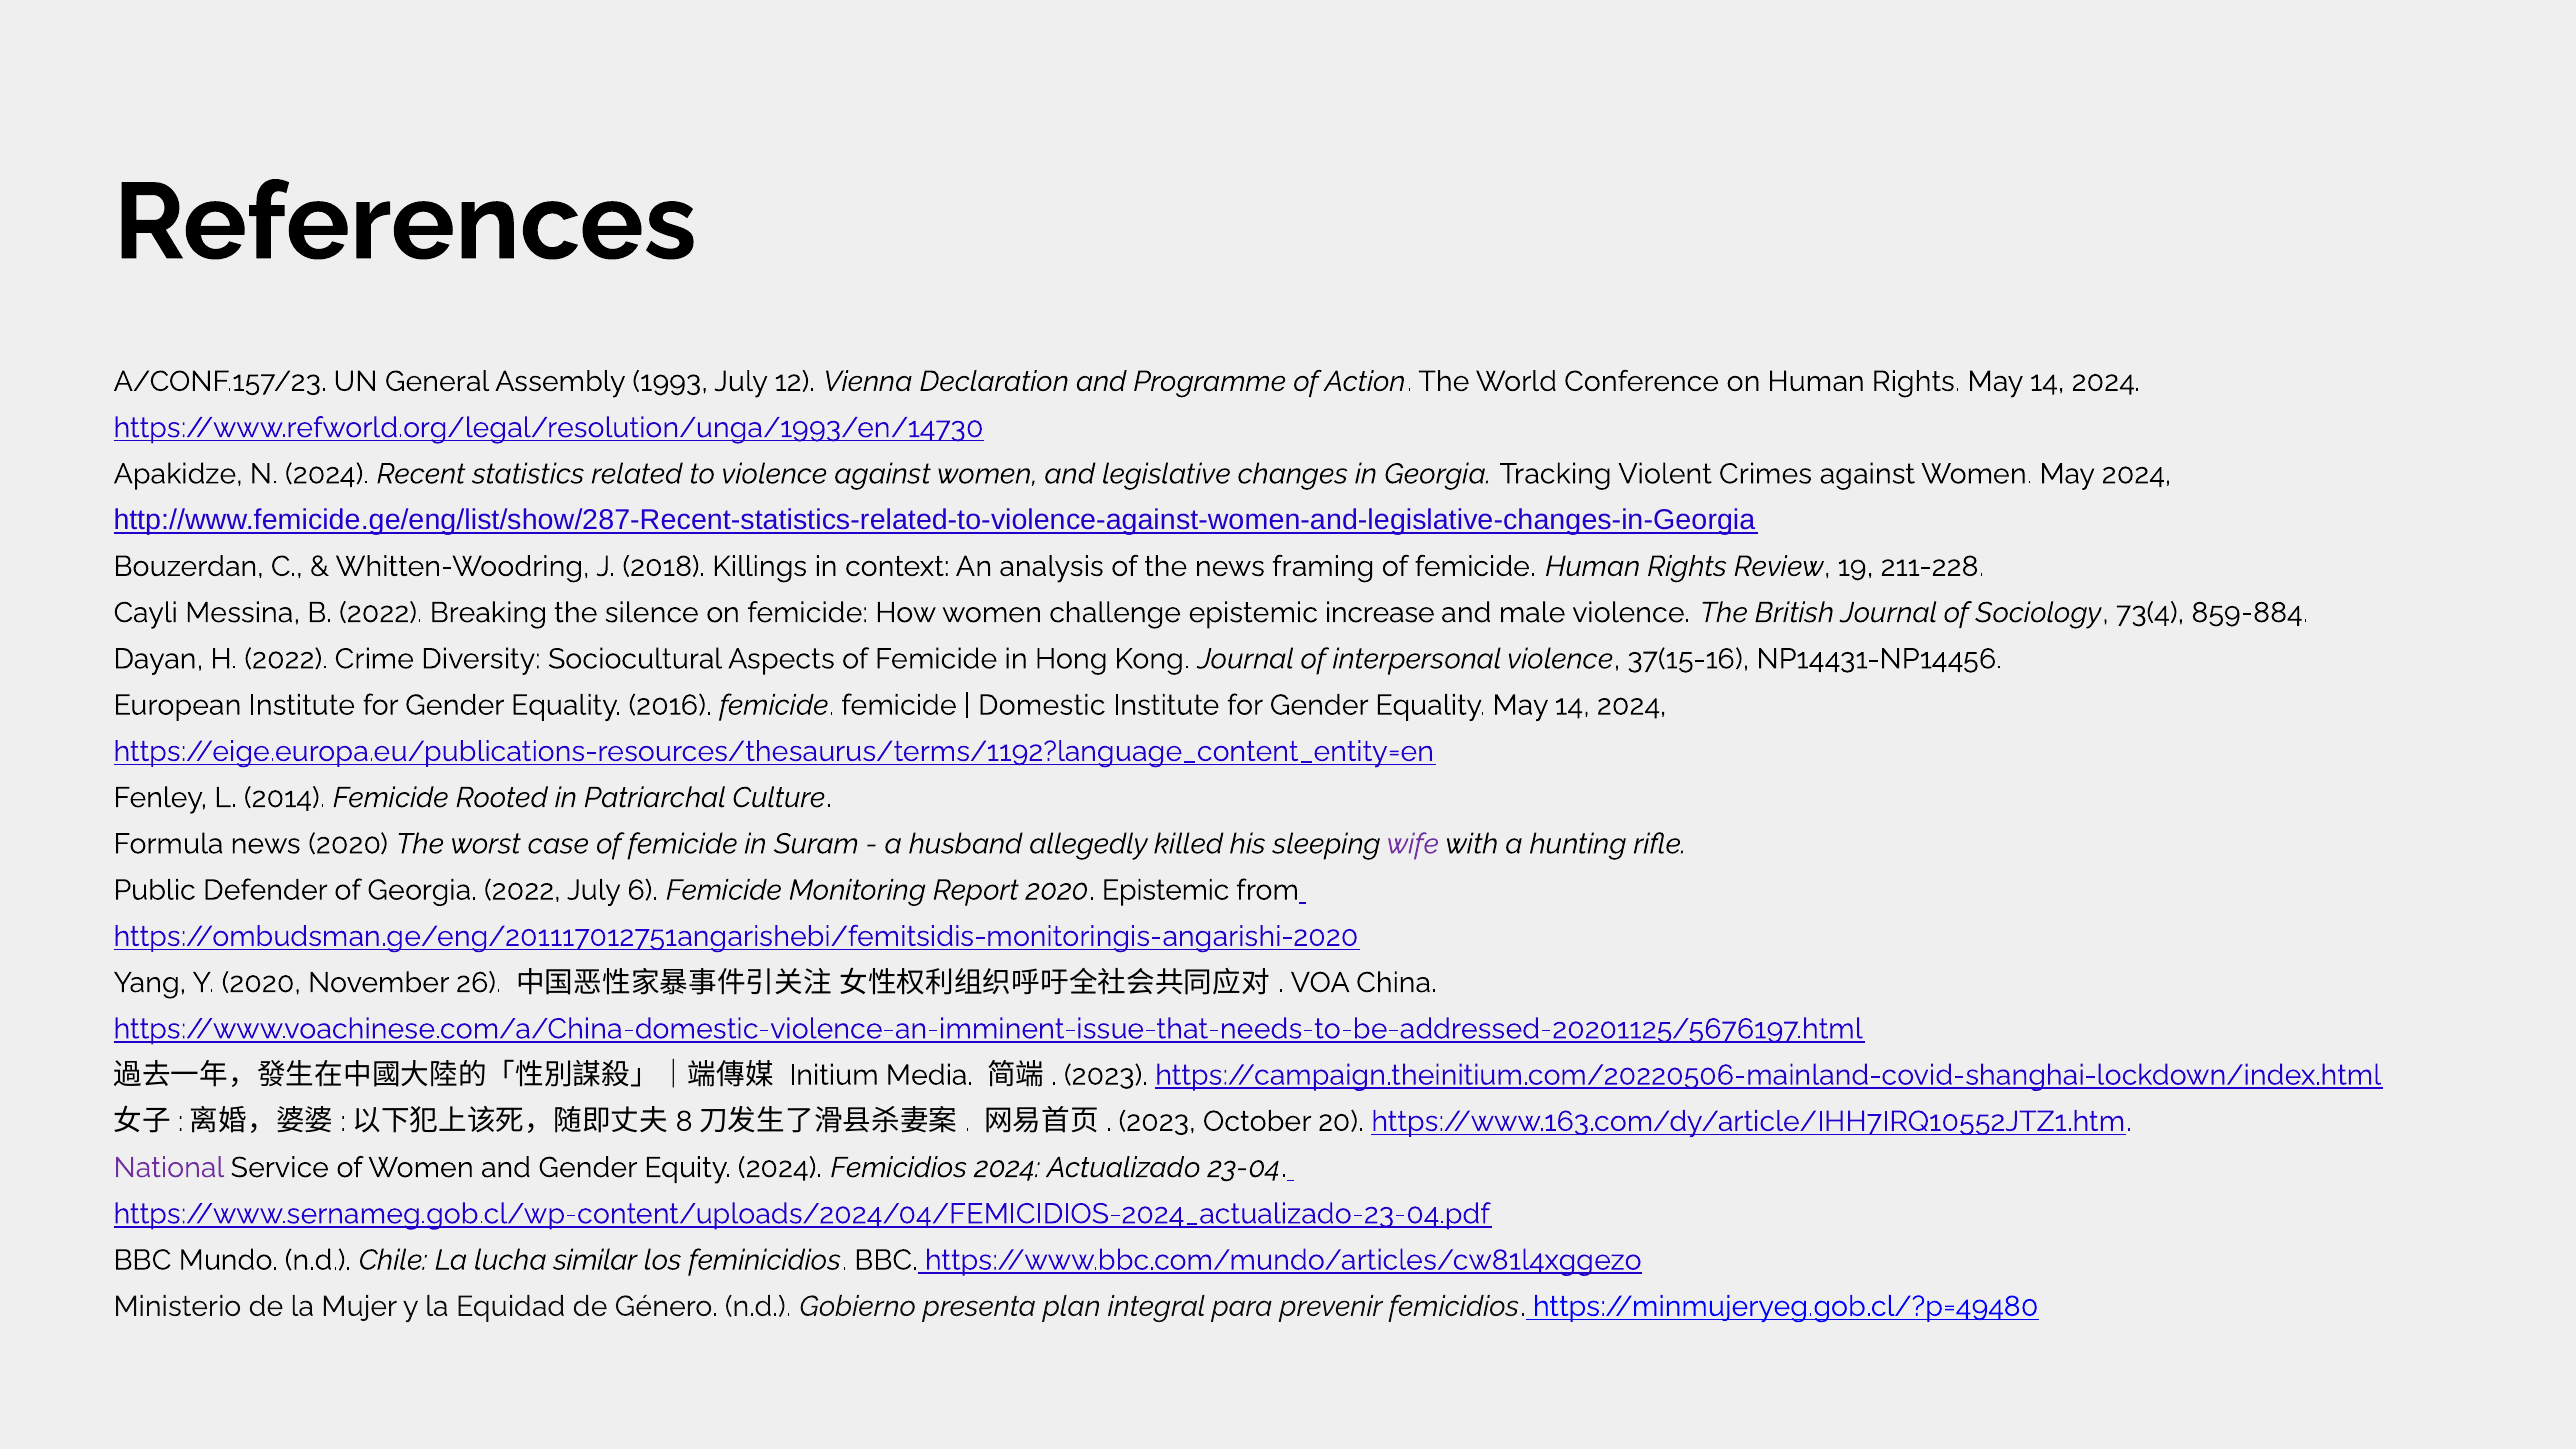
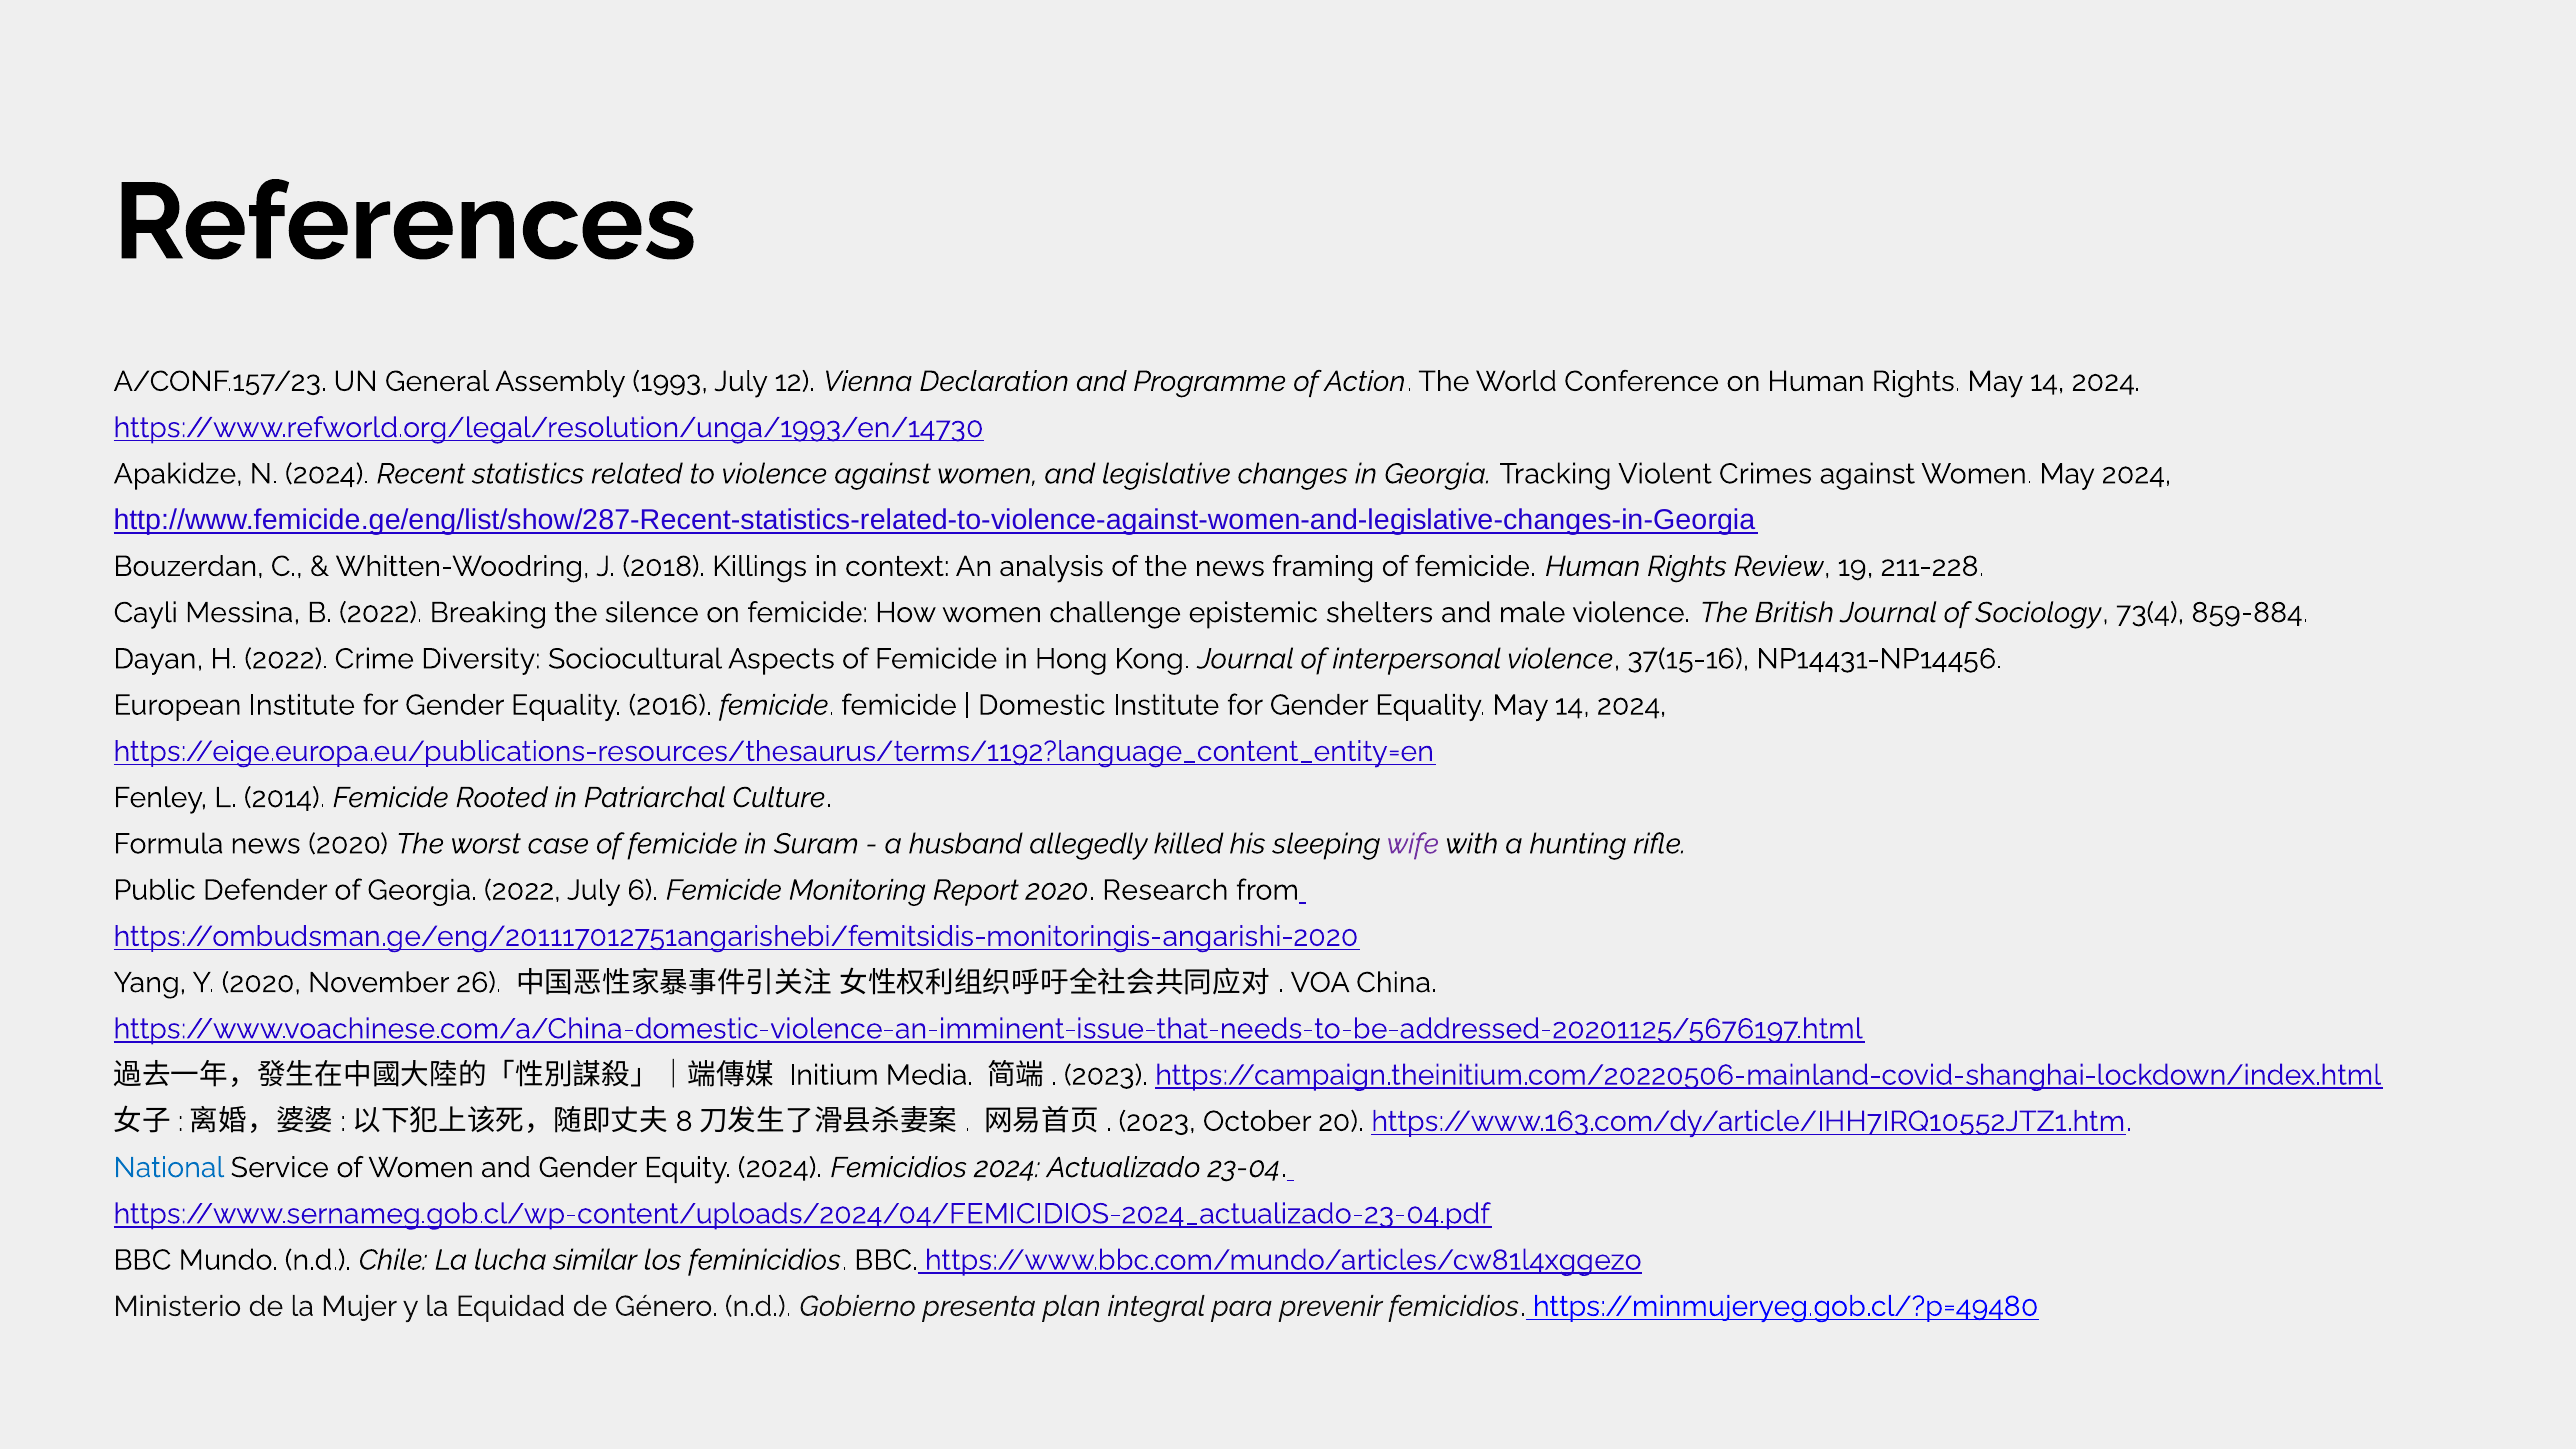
increase: increase -> shelters (1380, 613)
2020 Epistemic: Epistemic -> Research (1165, 890)
National colour: purple -> blue (169, 1168)
